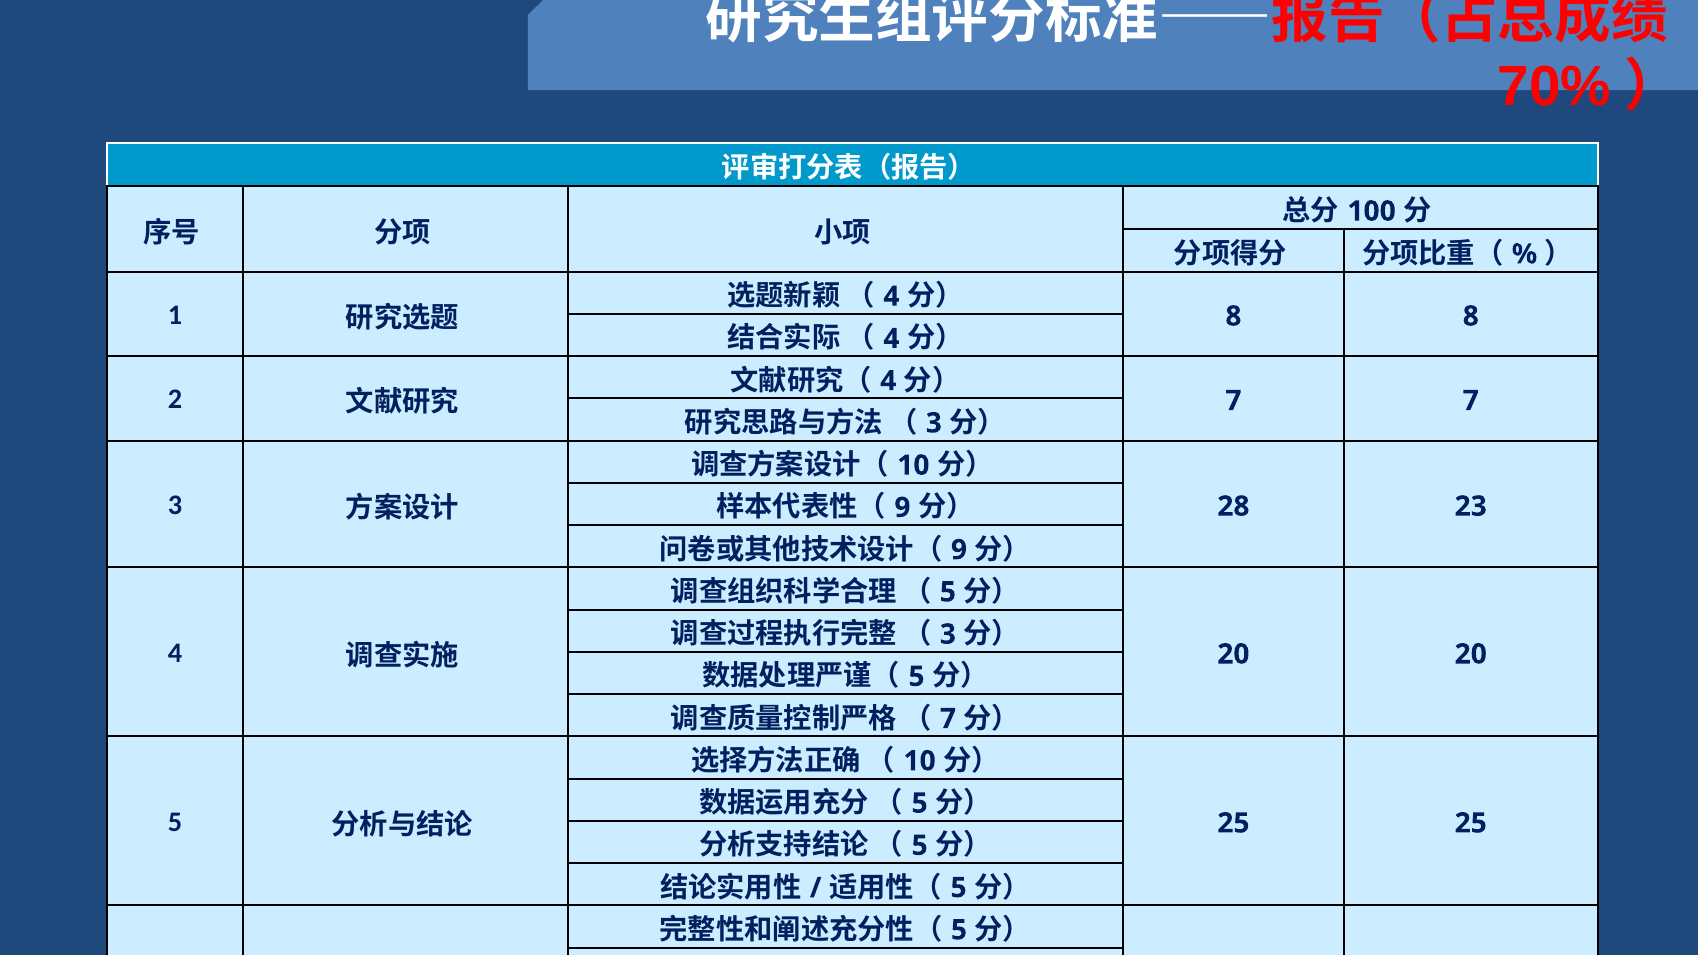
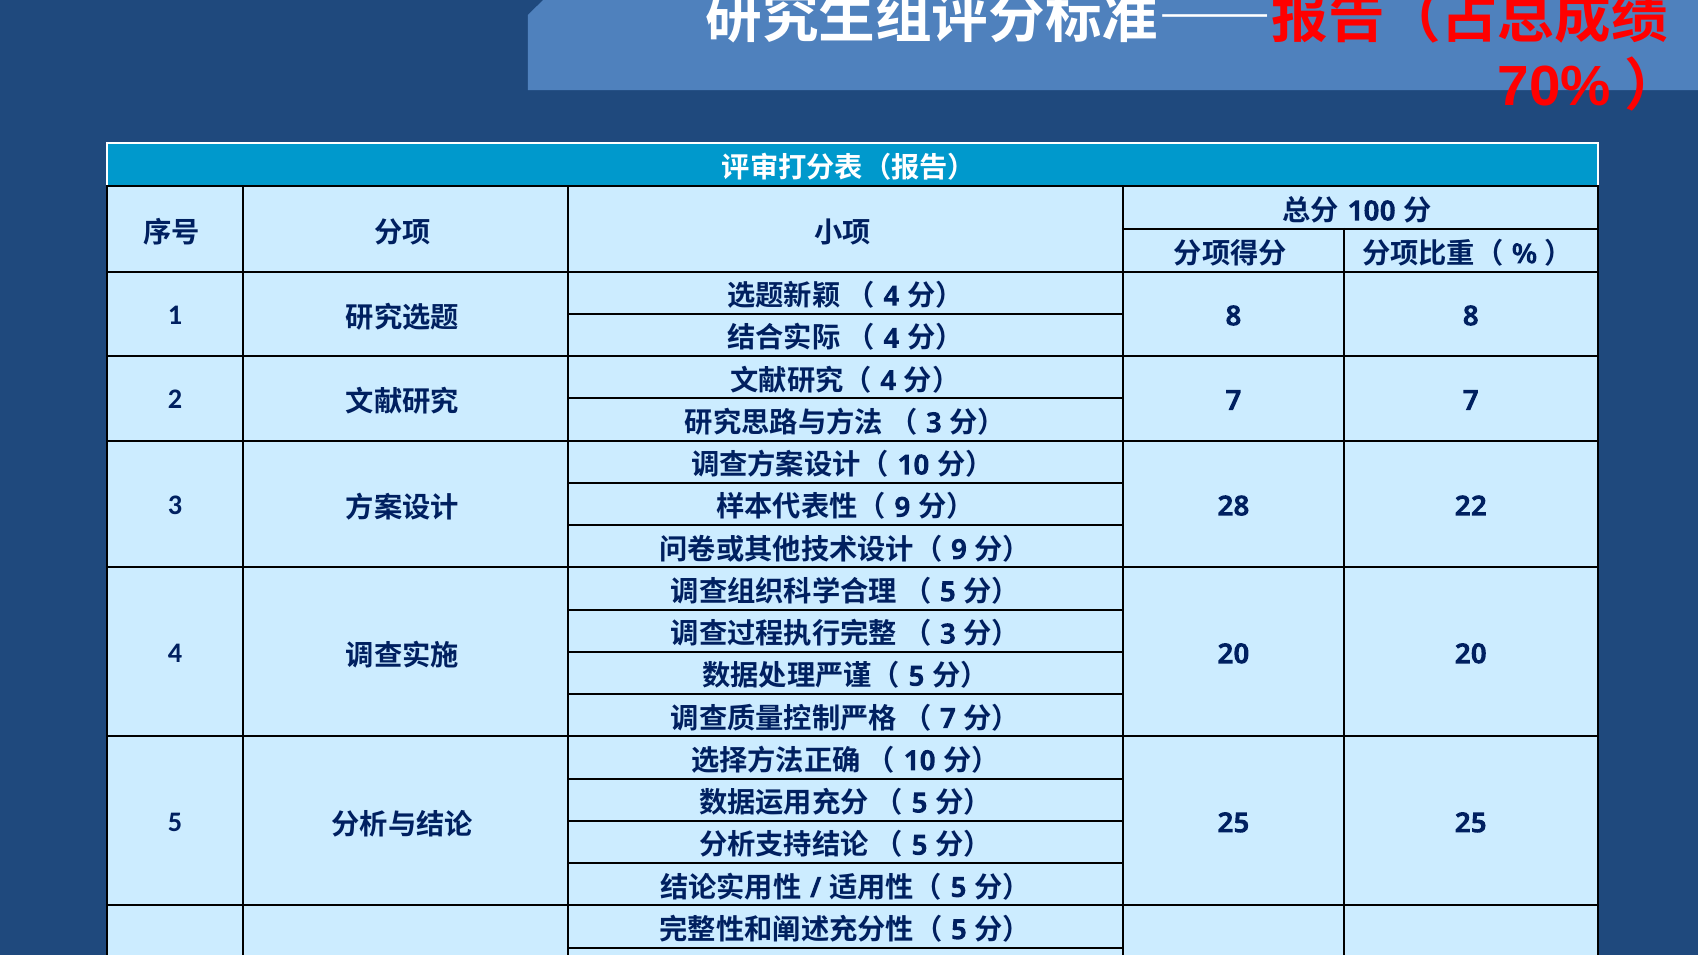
23: 23 -> 22 (1471, 506)
